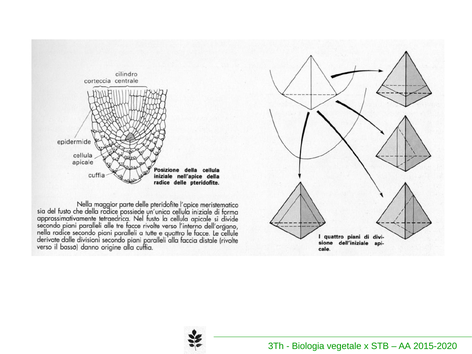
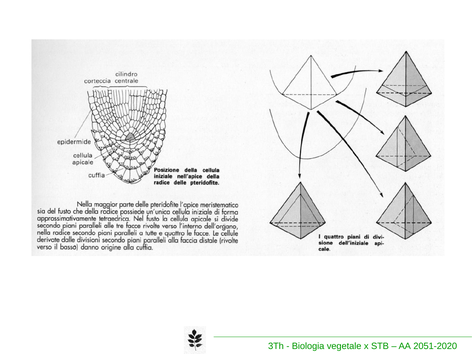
2015-2020: 2015-2020 -> 2051-2020 (435, 346)
